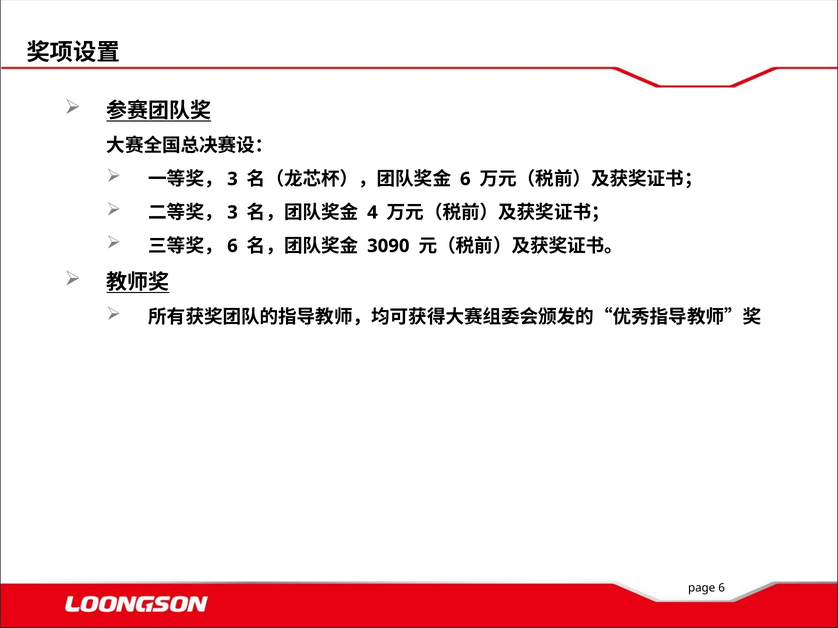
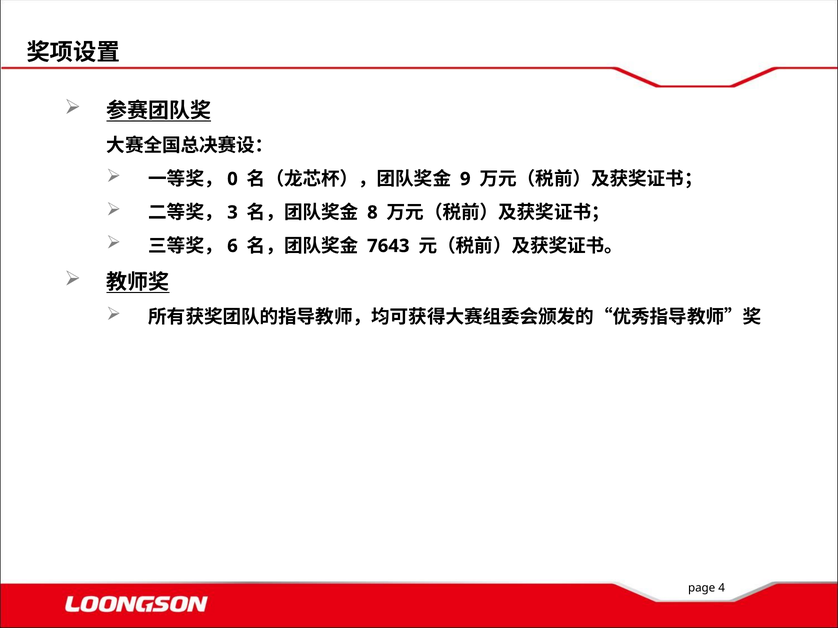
3: 3 -> 0 (232, 179)
6: 6 -> 9 (465, 179)
4: 4 -> 8 (372, 213)
3090: 3090 -> 7643 (388, 246)
page 6: 6 -> 4 (722, 588)
